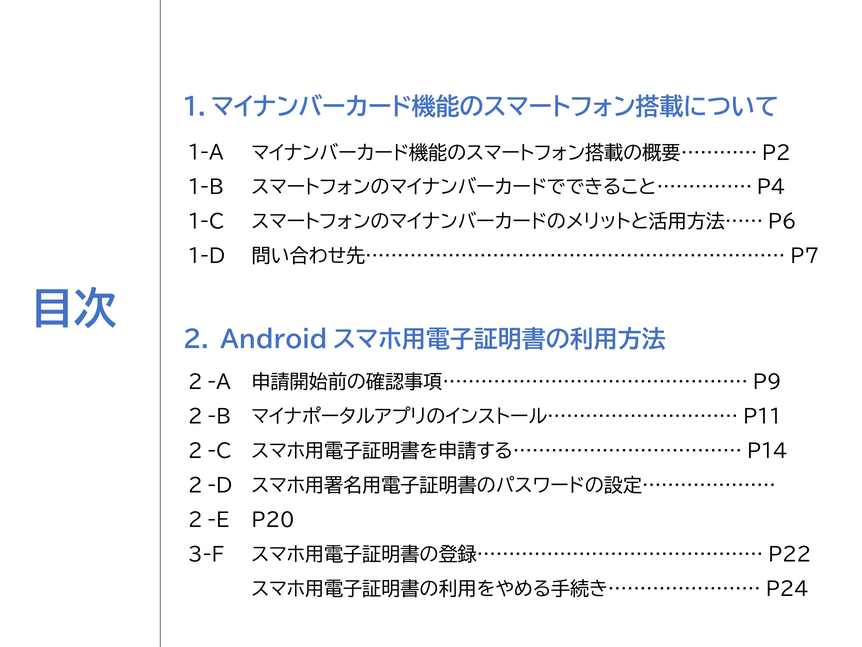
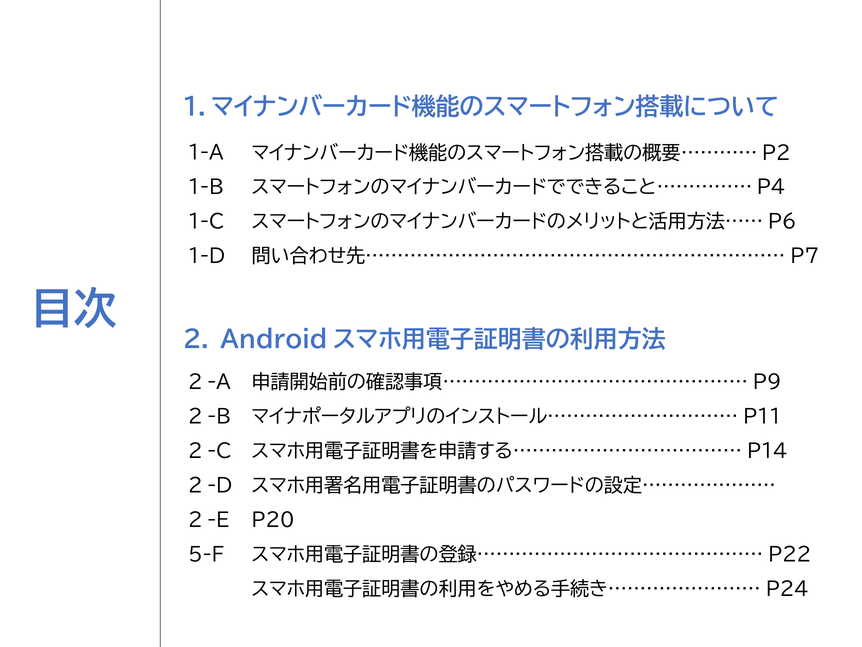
3-F: 3-F -> 5-F (206, 554)
